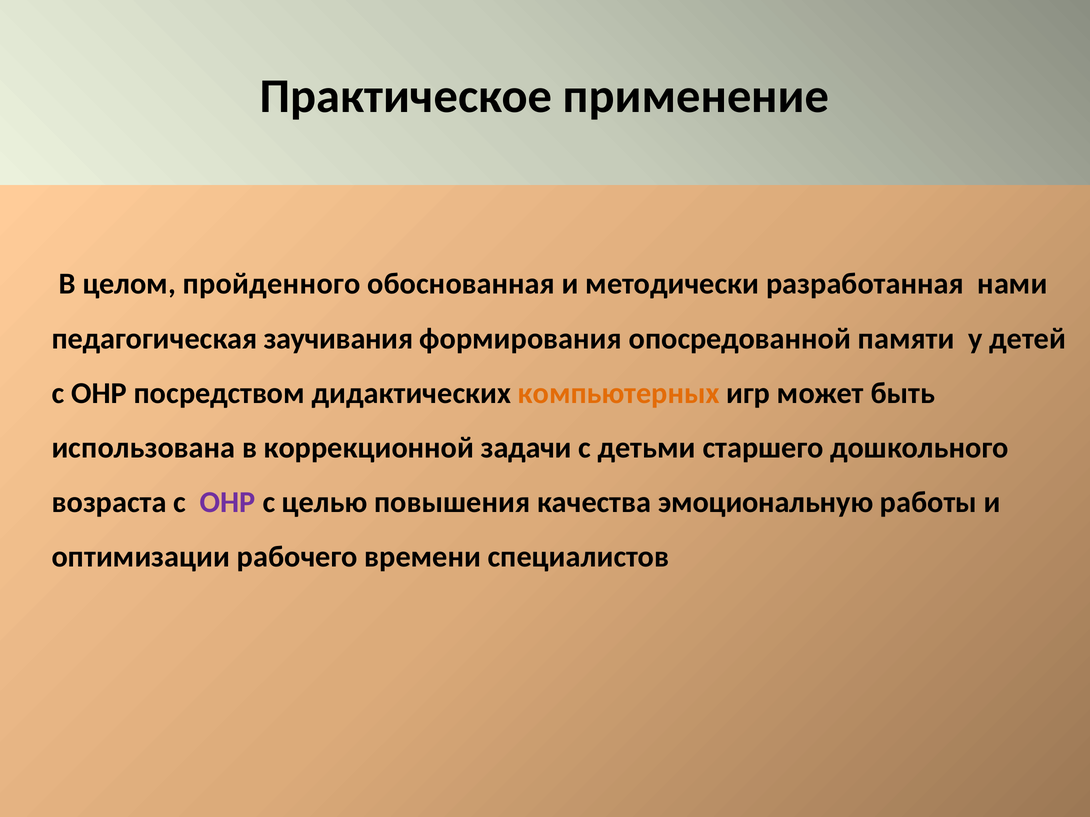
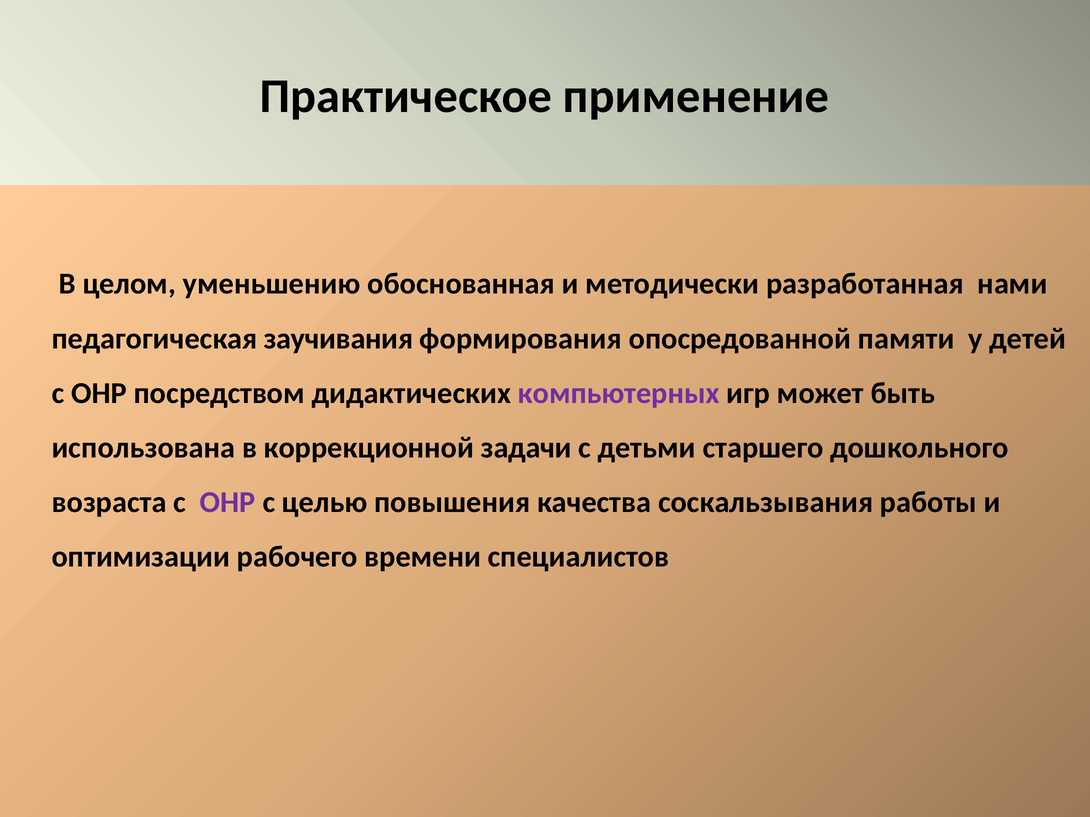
пройденного: пройденного -> уменьшению (272, 284)
компьютерных colour: orange -> purple (619, 393)
эмоциональную: эмоциональную -> соскальзывания (766, 502)
